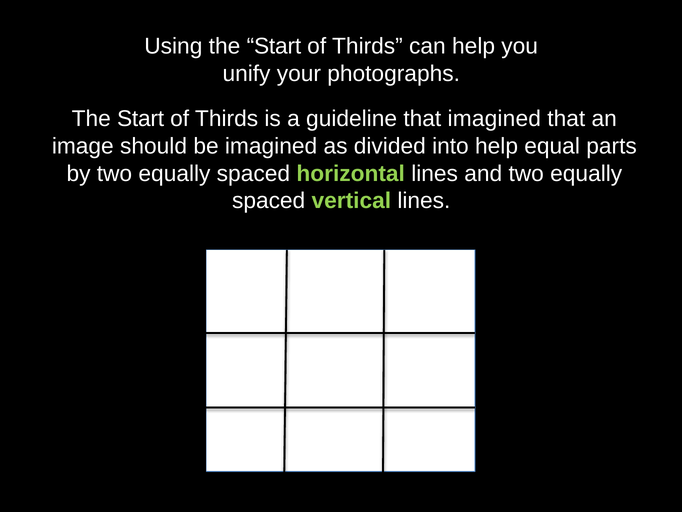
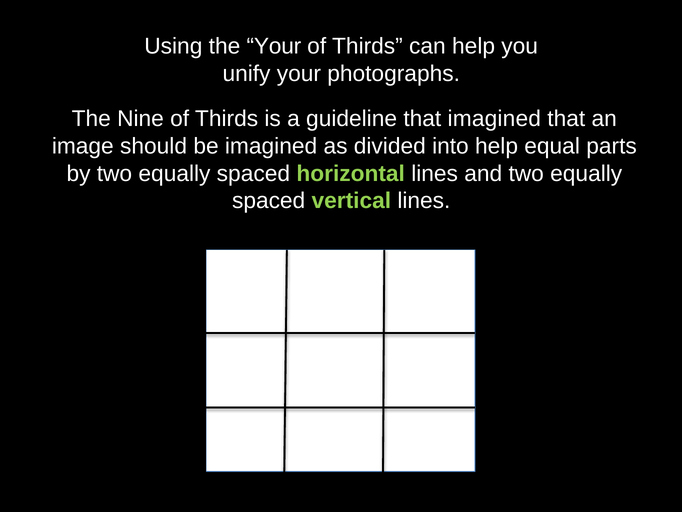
Using the Start: Start -> Your (274, 46)
Start: Start -> Nine (140, 119)
